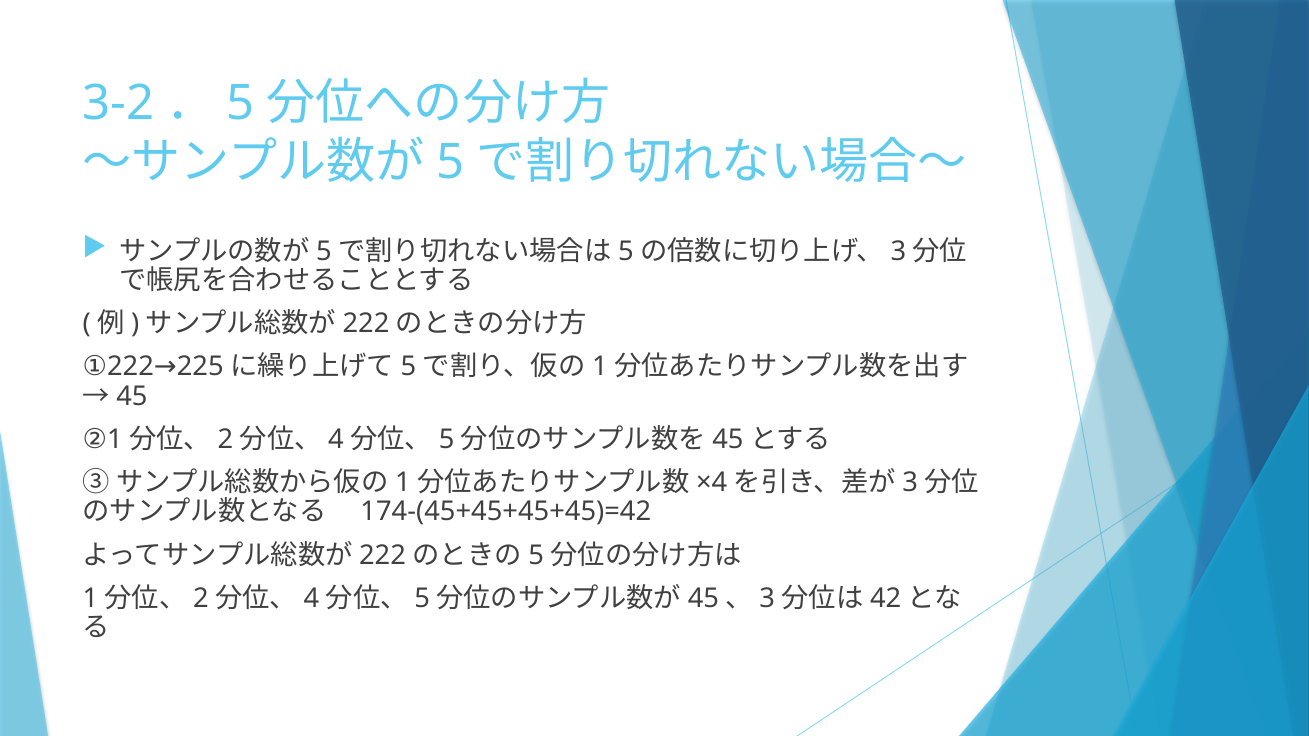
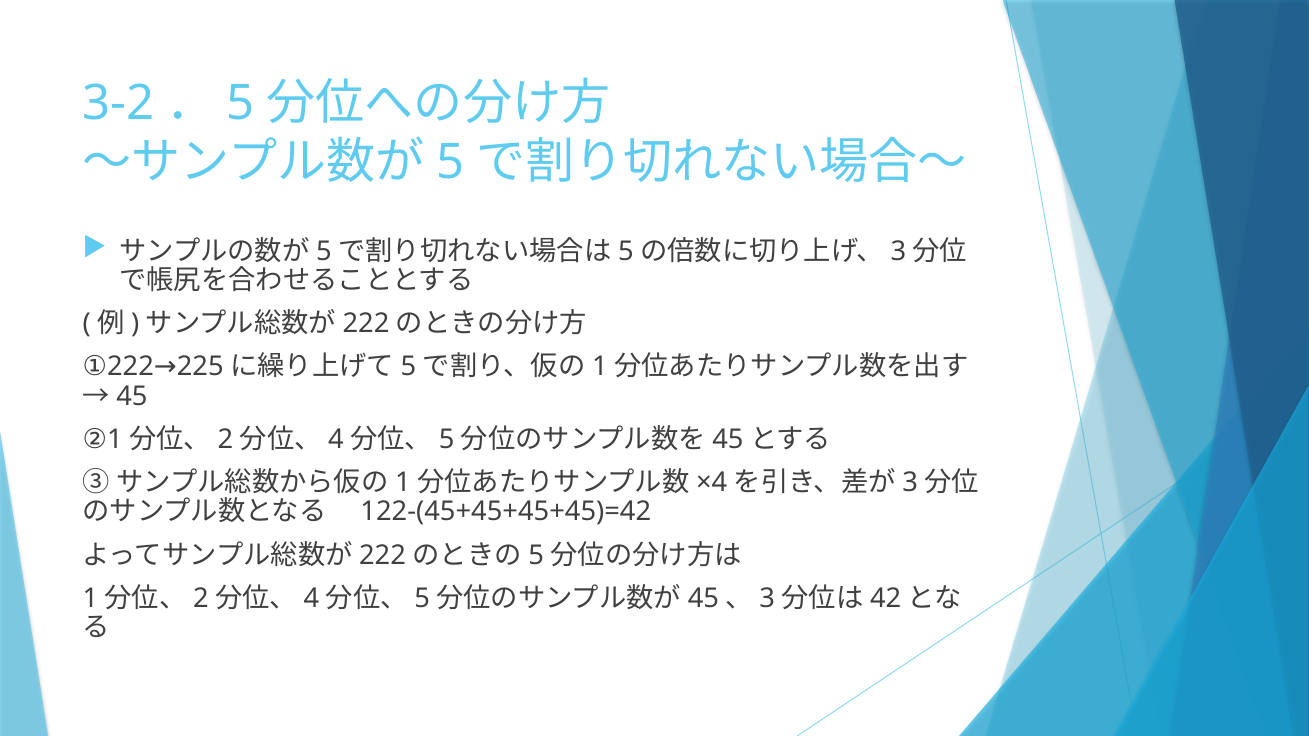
174-(45+45+45+45)=42: 174-(45+45+45+45)=42 -> 122-(45+45+45+45)=42 (506, 512)
